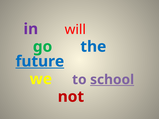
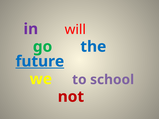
school underline: present -> none (112, 80)
